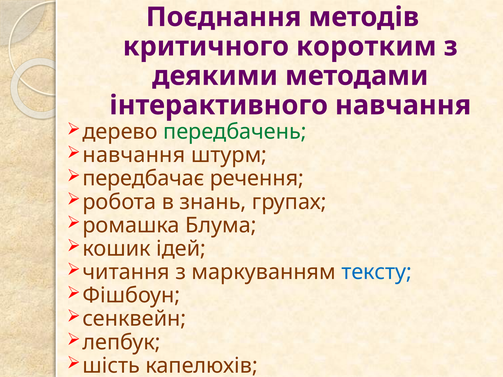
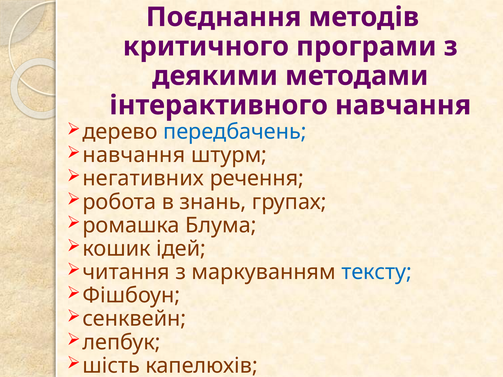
коротким: коротким -> програми (366, 46)
передбачень colour: green -> blue (235, 132)
передбачає: передбачає -> негативних (143, 179)
